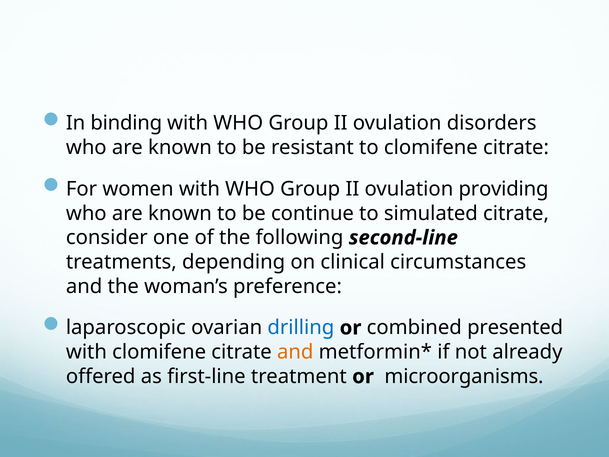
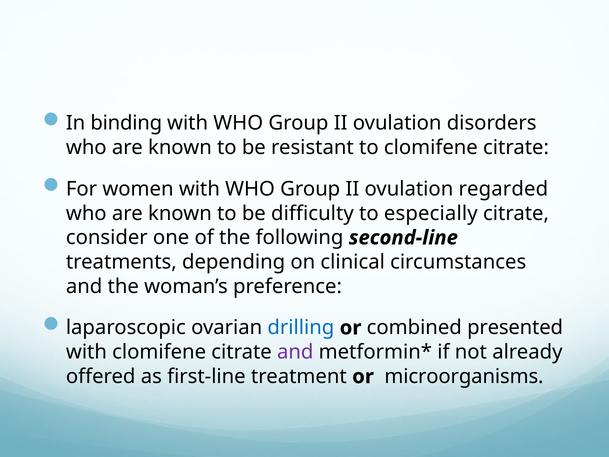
providing: providing -> regarded (503, 189)
continue: continue -> difficulty (312, 213)
simulated: simulated -> especially (431, 213)
and colour: orange -> purple (295, 352)
